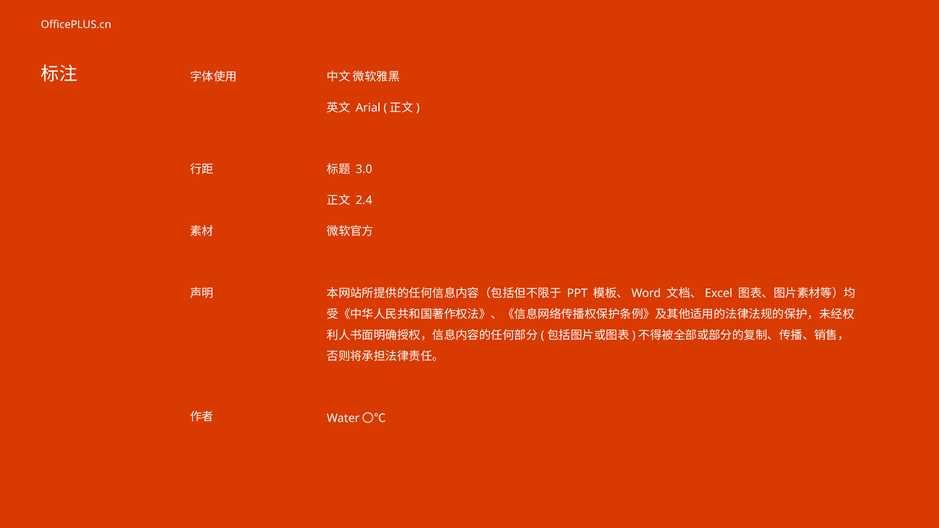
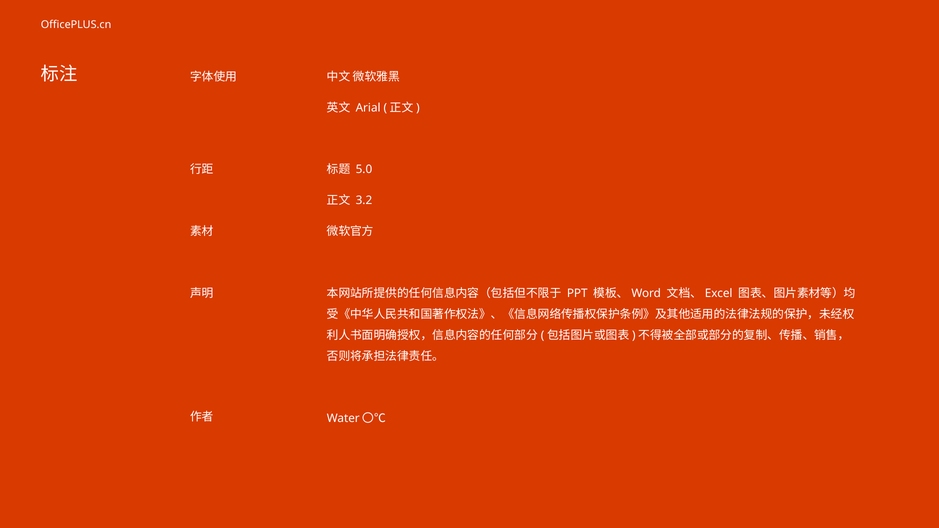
3.0: 3.0 -> 5.0 (364, 170)
2.4: 2.4 -> 3.2 (364, 201)
